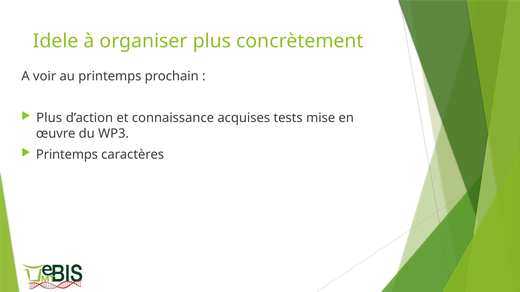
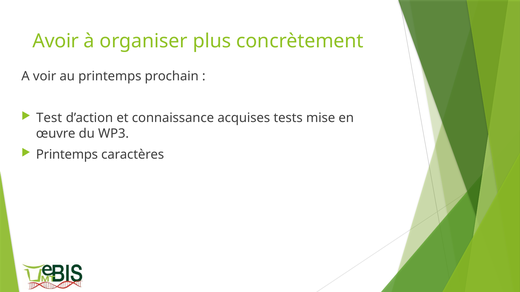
Idele: Idele -> Avoir (56, 41)
Plus: Plus -> Test (49, 118)
